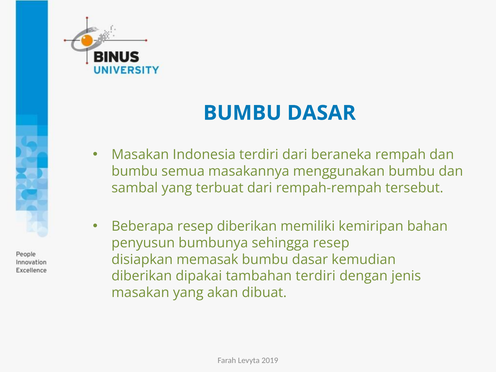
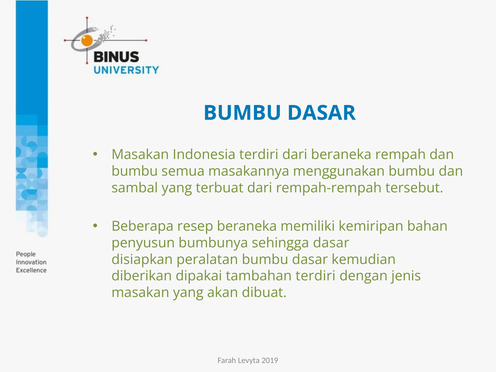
resep diberikan: diberikan -> beraneka (247, 226)
sehingga resep: resep -> dasar (331, 243)
memasak: memasak -> peralatan (207, 260)
